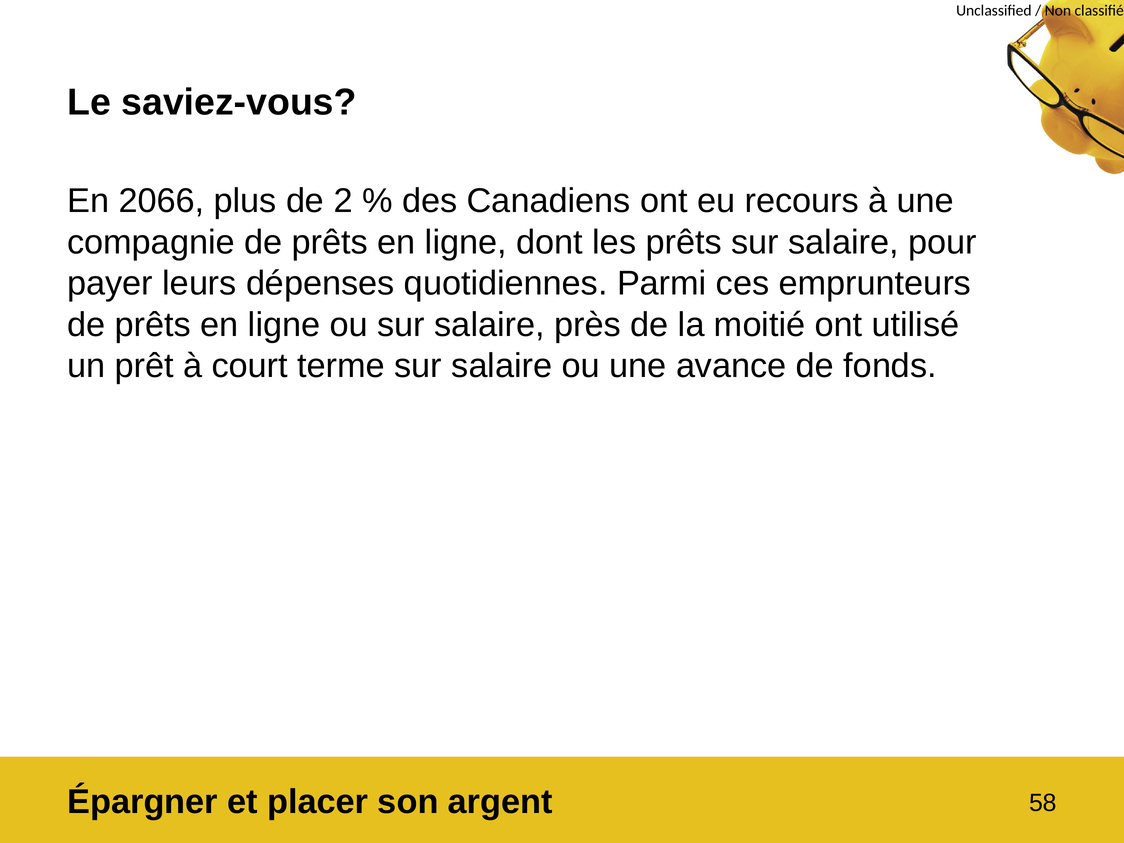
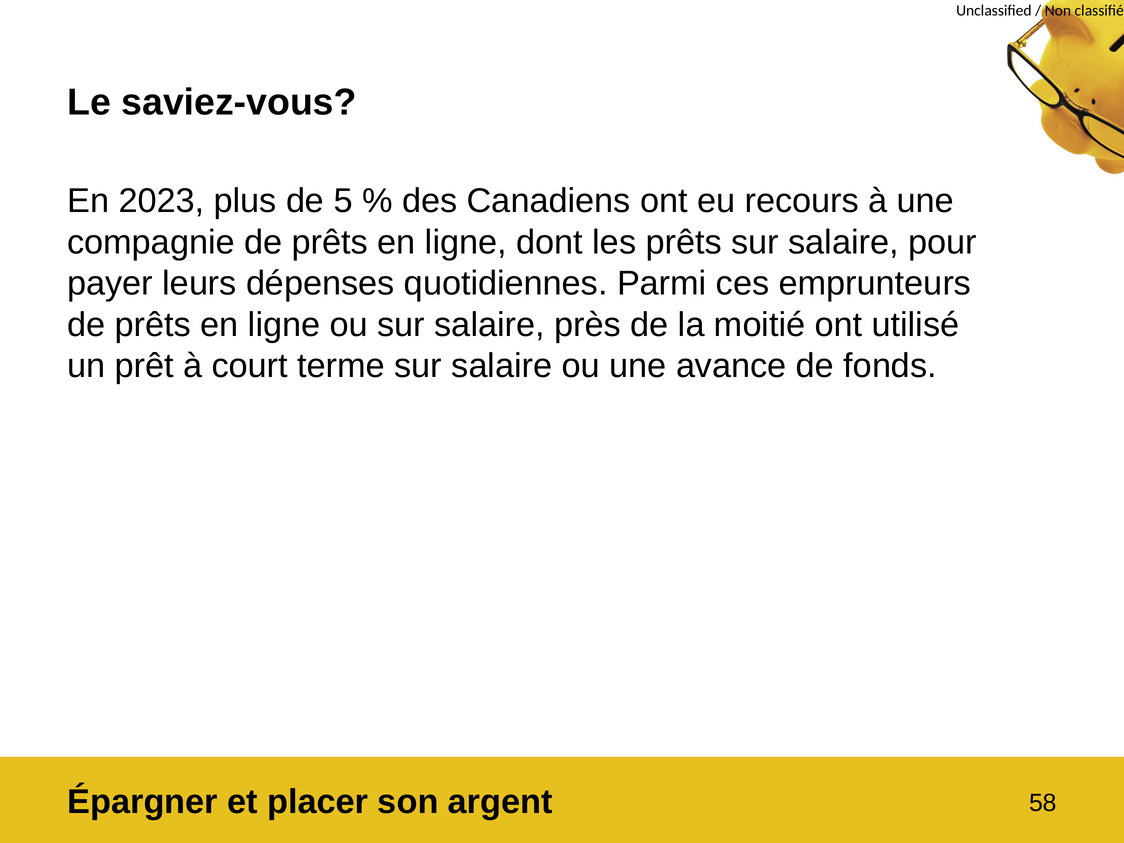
2066: 2066 -> 2023 (161, 201)
2: 2 -> 5 (343, 201)
